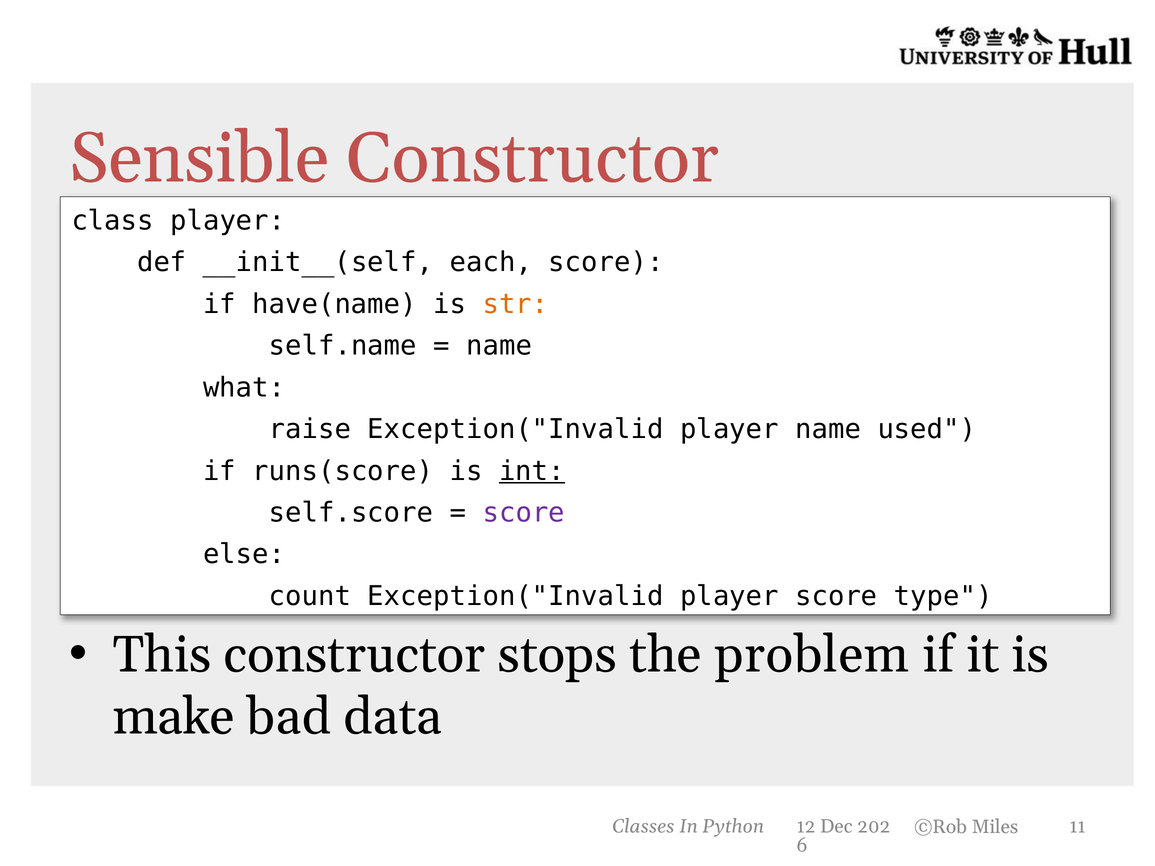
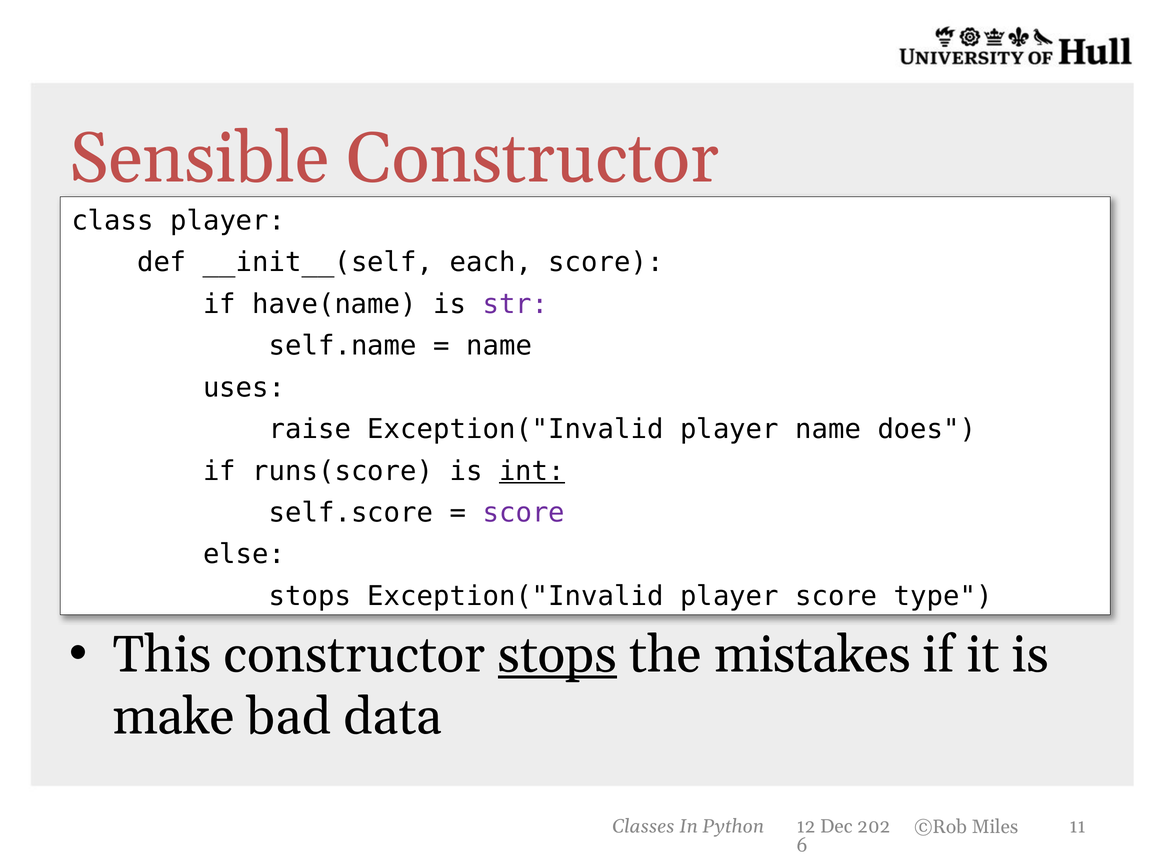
str colour: orange -> purple (515, 304)
what: what -> uses (244, 388)
used: used -> does (927, 429)
count: count -> stops (310, 596)
stops underline: none -> present (557, 655)
problem: problem -> mistakes (812, 655)
